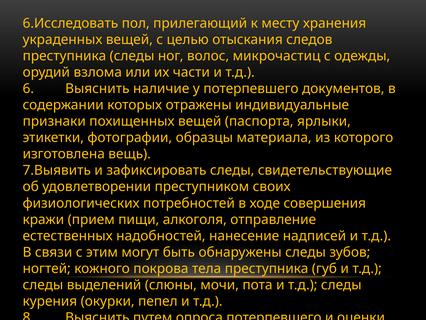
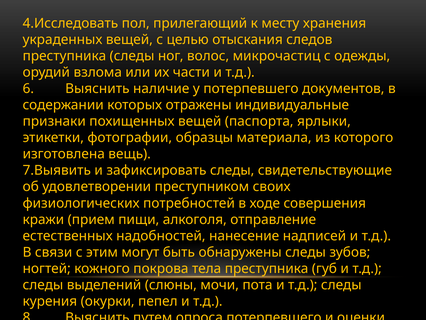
6.Исследовать: 6.Исследовать -> 4.Исследовать (70, 23)
